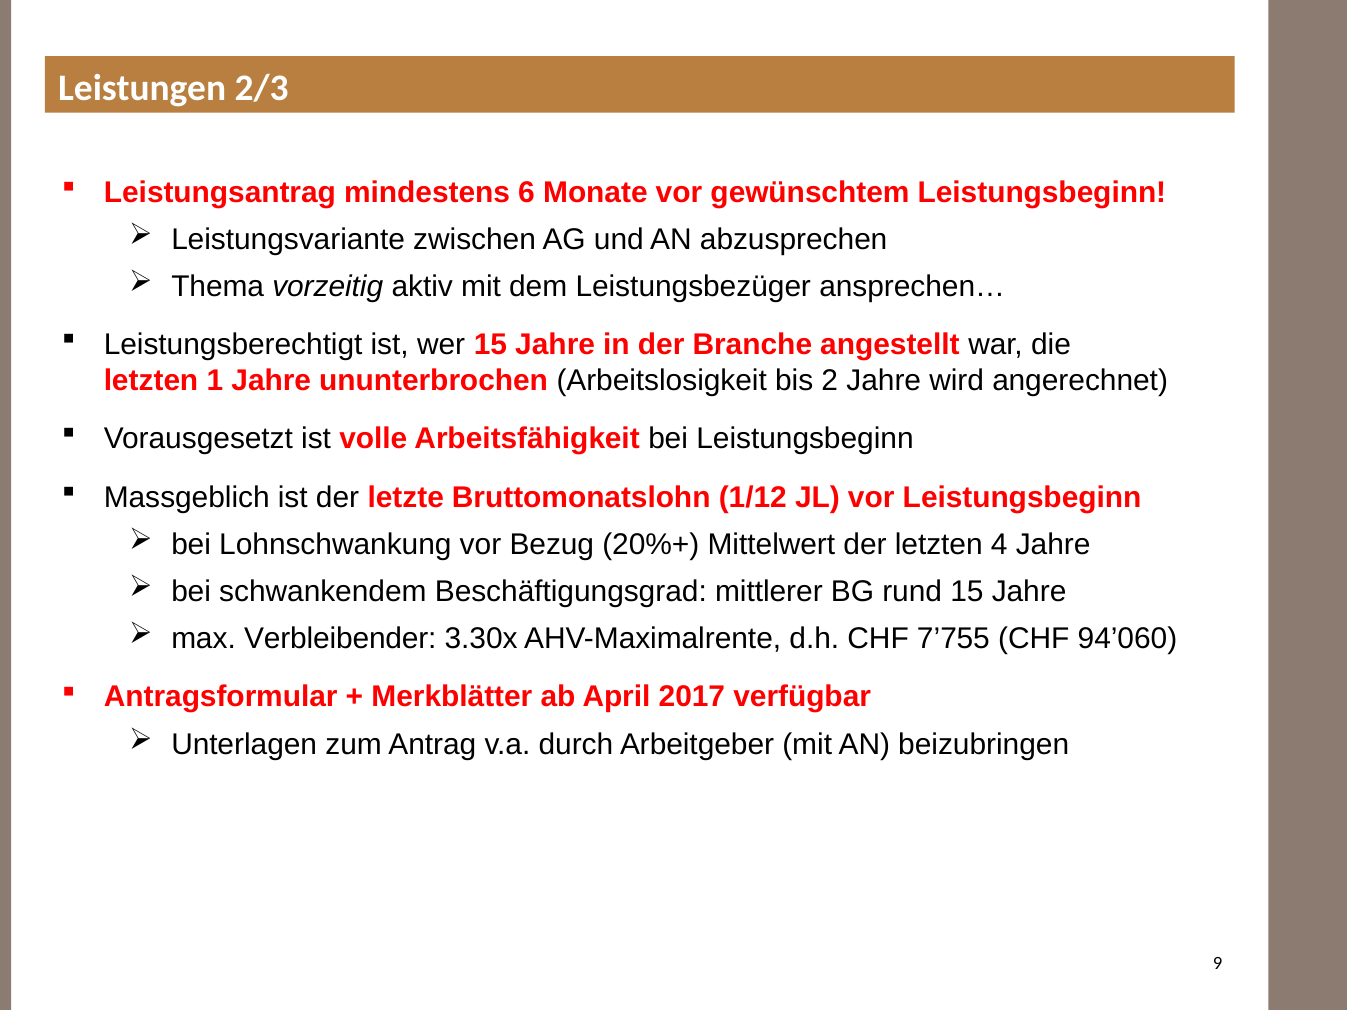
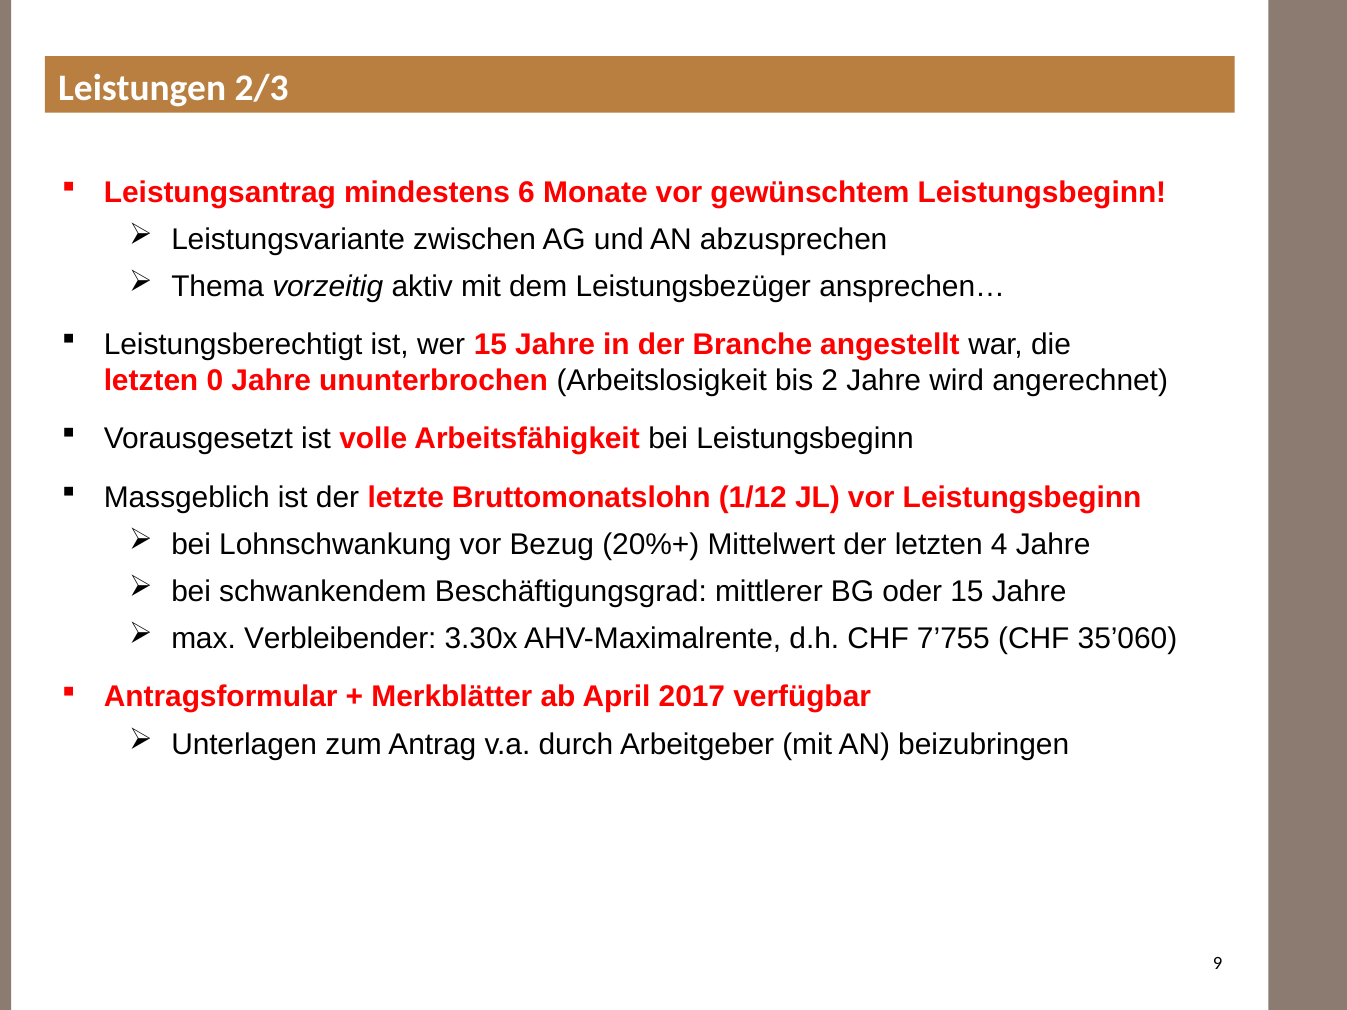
1: 1 -> 0 (215, 381)
rund: rund -> oder (912, 592)
94’060: 94’060 -> 35’060 (1127, 639)
